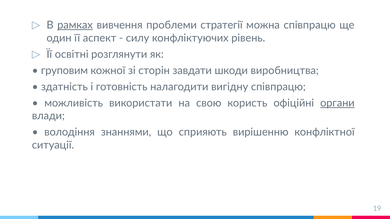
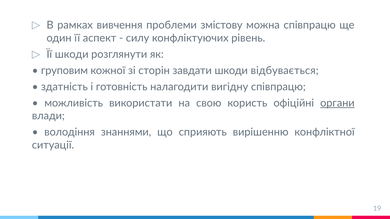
рамках underline: present -> none (75, 25)
стратегії: стратегії -> змістову (222, 25)
Її освітні: освітні -> шкоди (72, 54)
виробництва: виробництва -> відбувається (285, 71)
